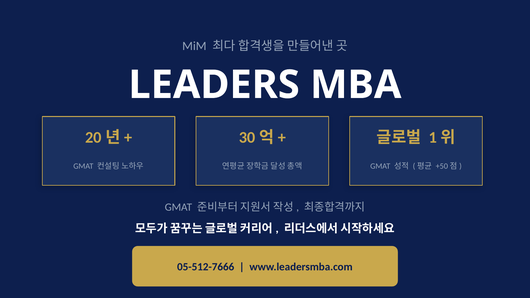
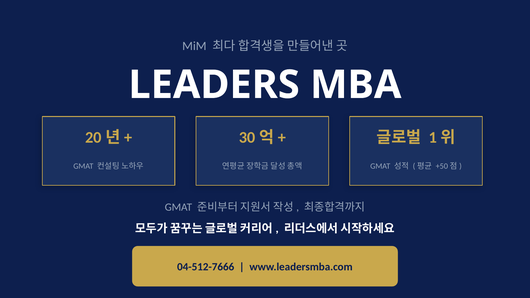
05-512-7666: 05-512-7666 -> 04-512-7666 (206, 267)
